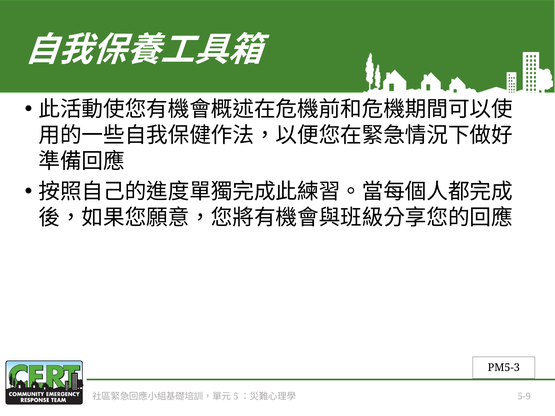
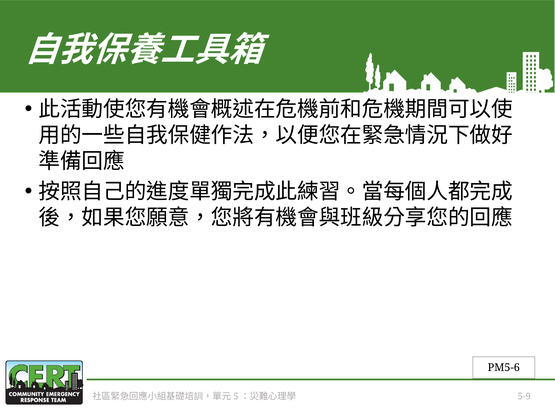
PM5-3: PM5-3 -> PM5-6 (504, 368)
